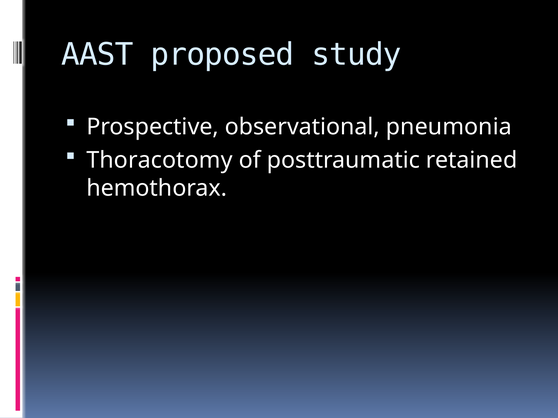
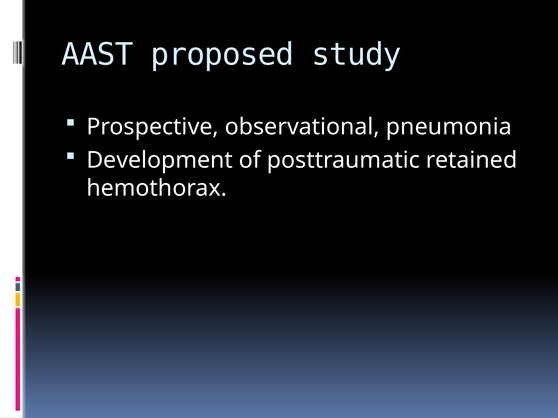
Thoracotomy: Thoracotomy -> Development (160, 160)
